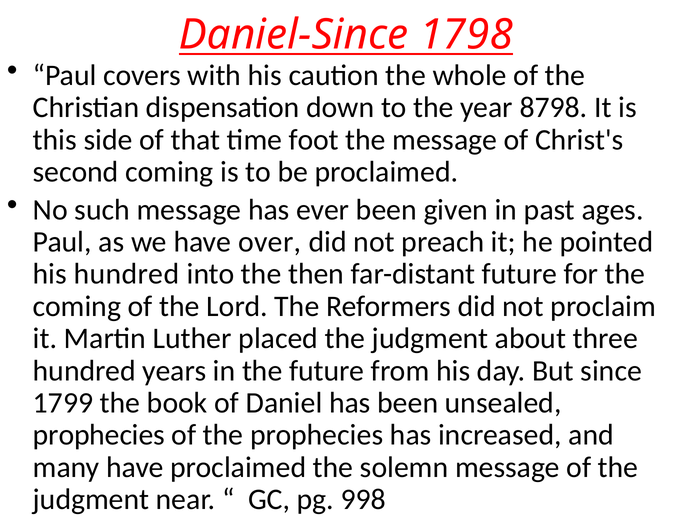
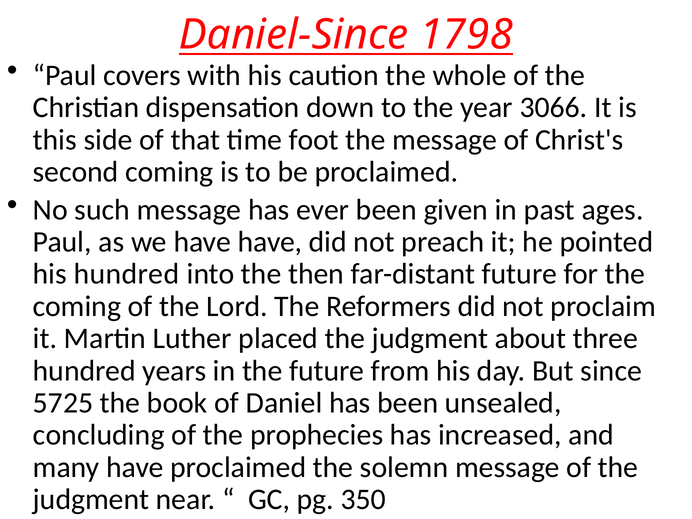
8798: 8798 -> 3066 (554, 108)
have over: over -> have (270, 242)
1799: 1799 -> 5725 (63, 403)
prophecies: prophecies -> concluding (99, 435)
998: 998 -> 350 (363, 499)
